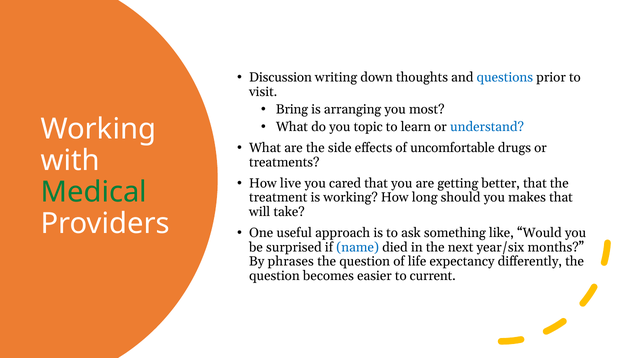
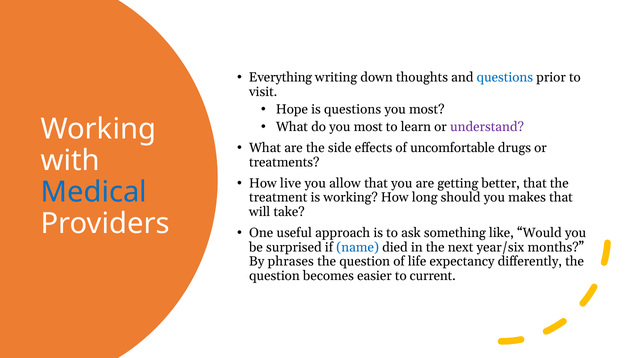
Discussion: Discussion -> Everything (280, 77)
Bring: Bring -> Hope (292, 109)
is arranging: arranging -> questions (353, 109)
do you topic: topic -> most (368, 127)
understand colour: blue -> purple (487, 127)
cared: cared -> allow (345, 183)
Medical colour: green -> blue (94, 192)
